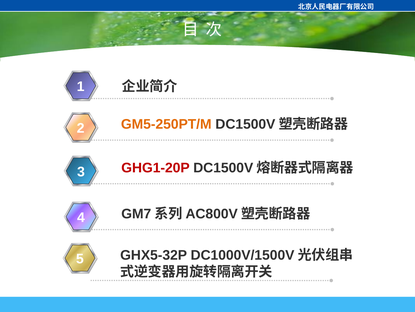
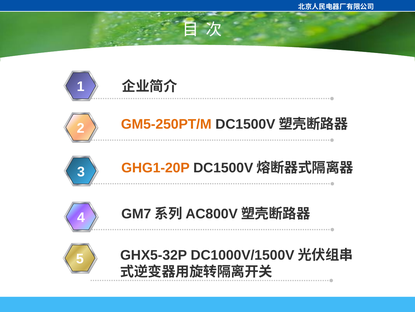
GHG1-20P colour: red -> orange (155, 168)
